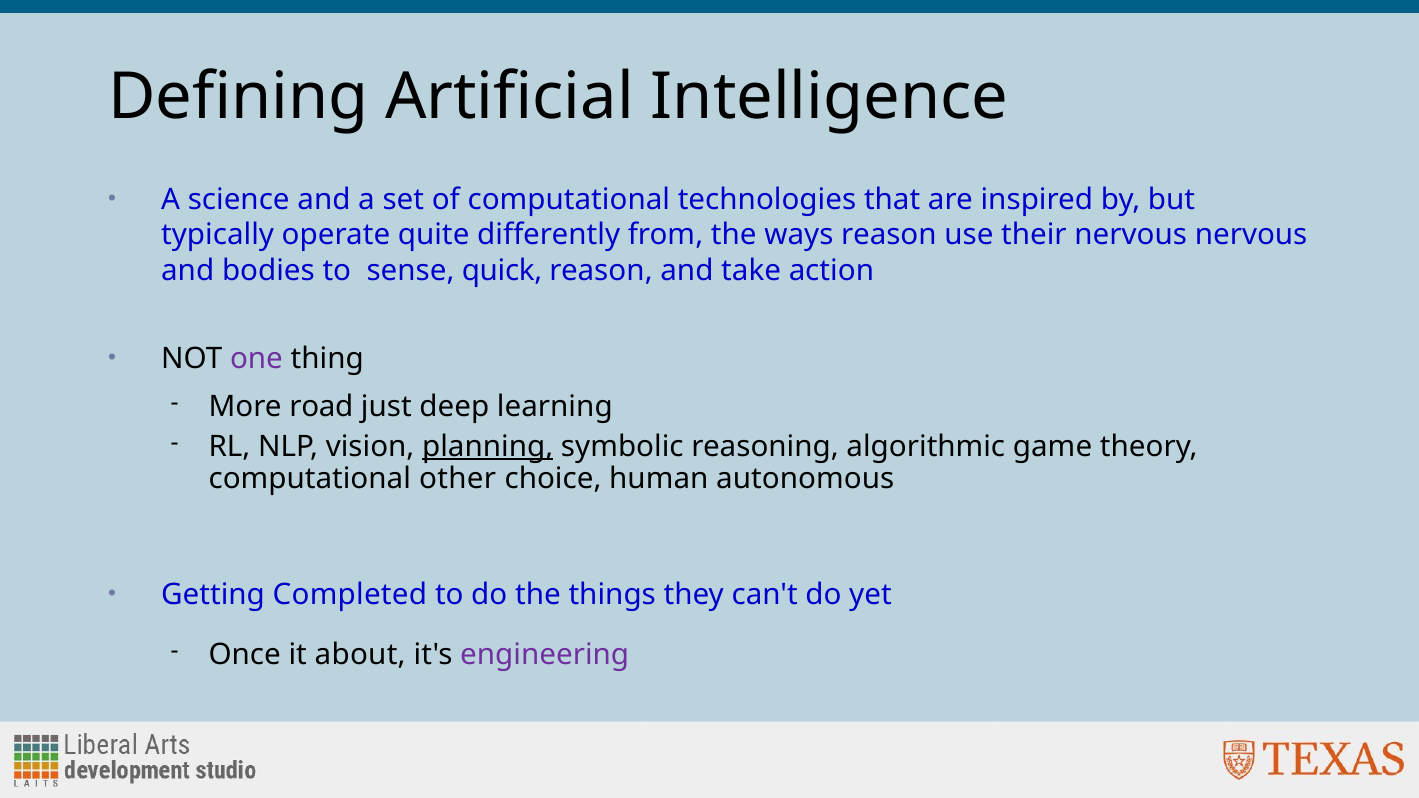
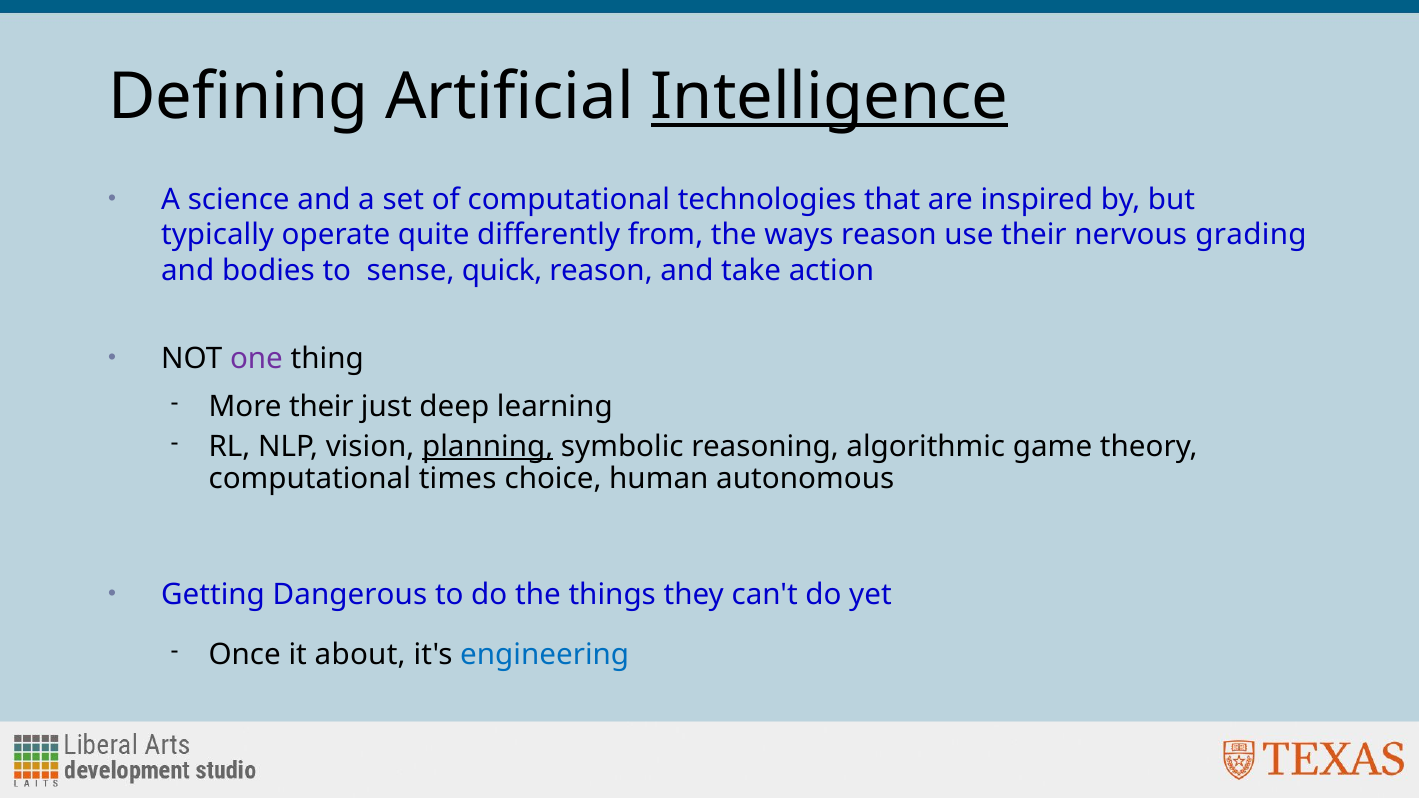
Intelligence underline: none -> present (829, 97)
nervous nervous: nervous -> grading (1251, 235)
More road: road -> their (321, 407)
other: other -> times (458, 479)
Completed: Completed -> Dangerous (350, 595)
engineering colour: purple -> blue (545, 655)
